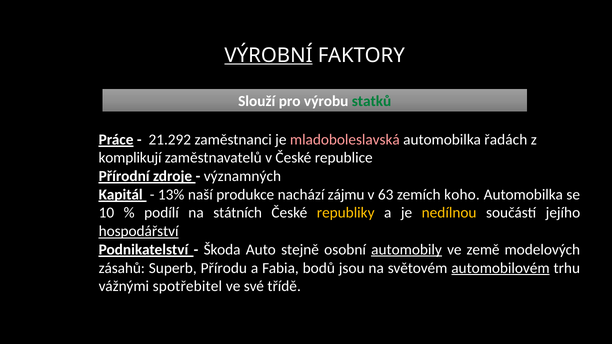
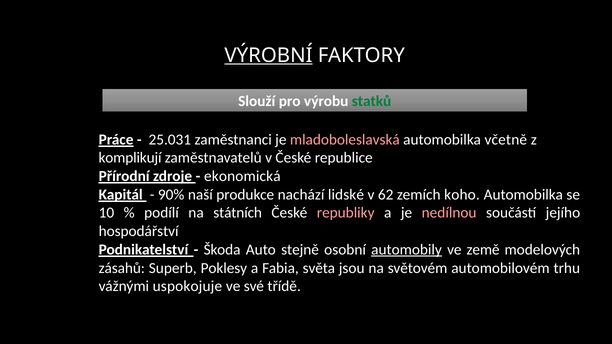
21.292: 21.292 -> 25.031 (170, 140)
řadách: řadách -> včetně (506, 140)
významných: významných -> ekonomická (242, 176)
13%: 13% -> 90% (171, 195)
zájmu: zájmu -> lidské (346, 195)
63: 63 -> 62 (386, 195)
republiky colour: yellow -> pink (346, 213)
nedílnou colour: yellow -> pink (449, 213)
hospodářství underline: present -> none (139, 231)
Přírodu: Přírodu -> Poklesy (224, 268)
bodů: bodů -> světa (319, 268)
automobilovém underline: present -> none (500, 268)
spotřebitel: spotřebitel -> uspokojuje (187, 287)
